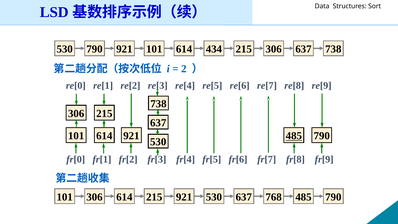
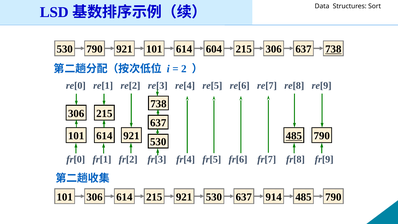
434: 434 -> 604 (214, 49)
738 underline: none -> present (333, 49)
768: 768 -> 914 (274, 197)
